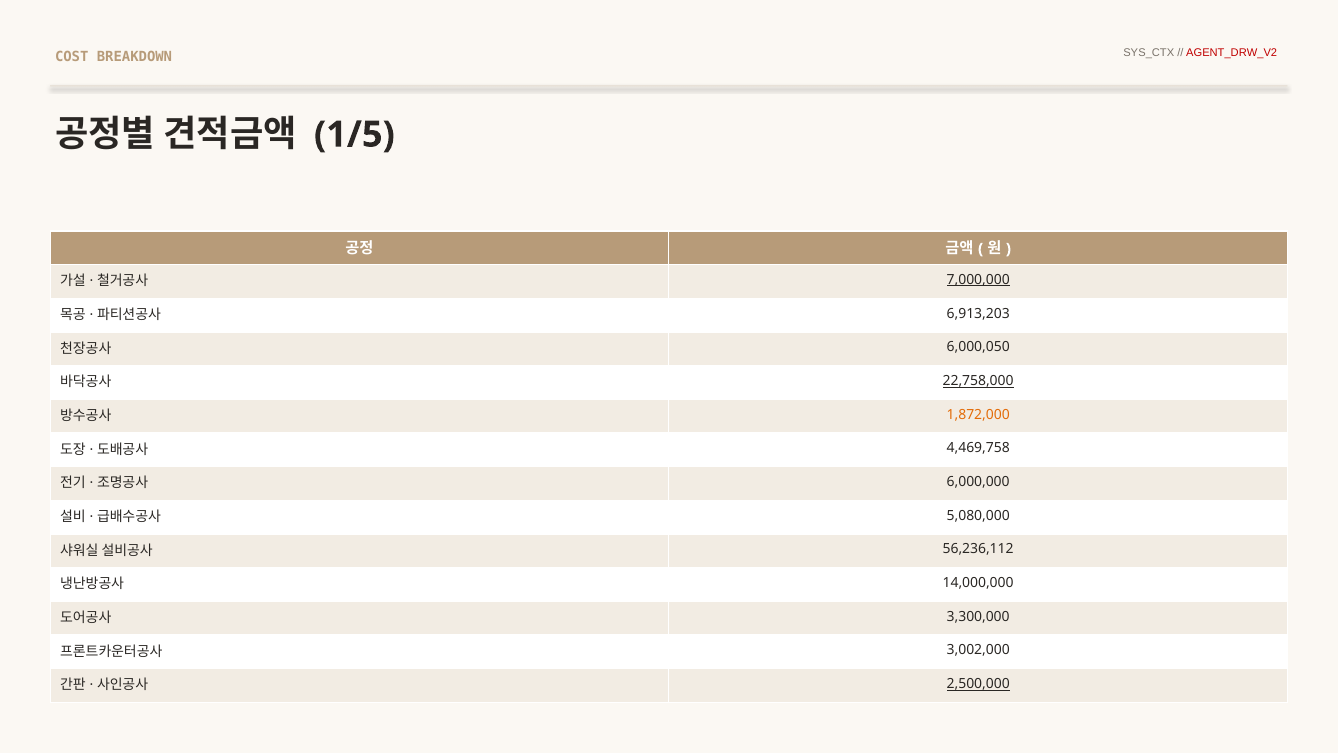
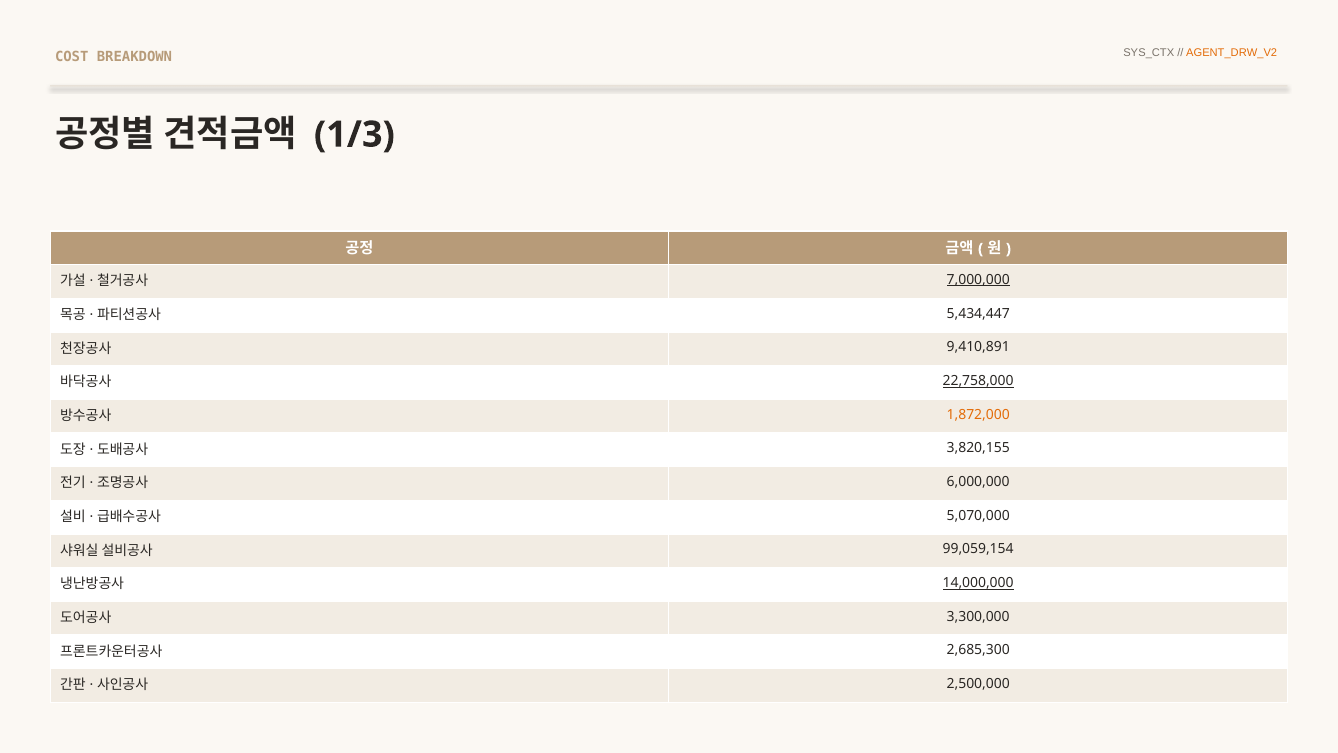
AGENT_DRW_V2 colour: red -> orange (1232, 53)
1/5: 1/5 -> 1/3 (354, 135)
6,913,203: 6,913,203 -> 5,434,447 (978, 313)
6,000,050: 6,000,050 -> 9,410,891 (978, 347)
4,469,758: 4,469,758 -> 3,820,155 (978, 448)
5,080,000: 5,080,000 -> 5,070,000 (978, 515)
56,236,112: 56,236,112 -> 99,059,154 (978, 549)
14,000,000 underline: none -> present (978, 583)
3,002,000: 3,002,000 -> 2,685,300 (978, 650)
2,500,000 underline: present -> none (978, 684)
